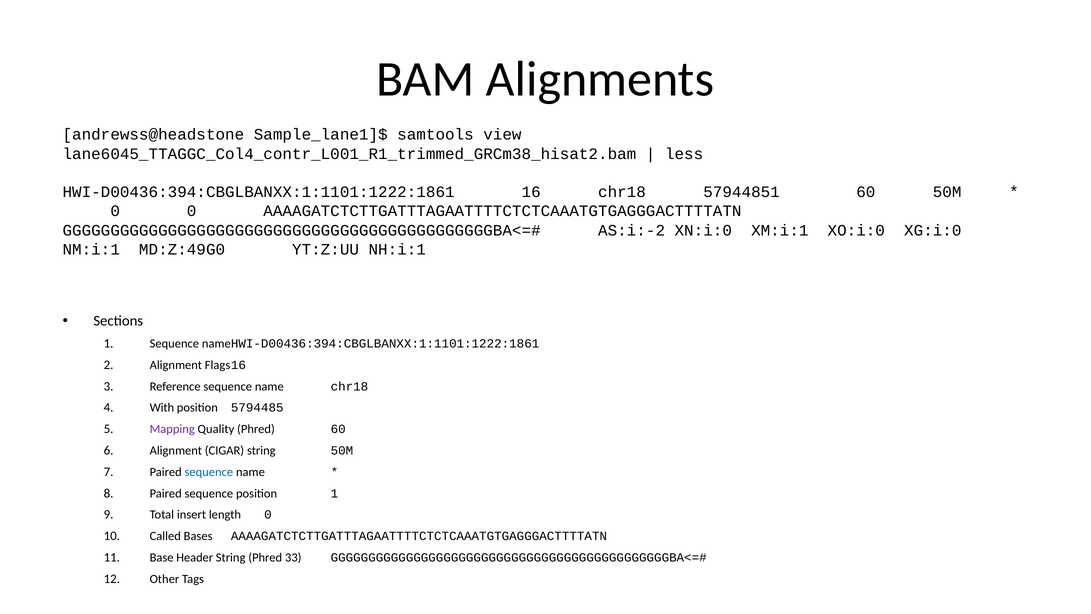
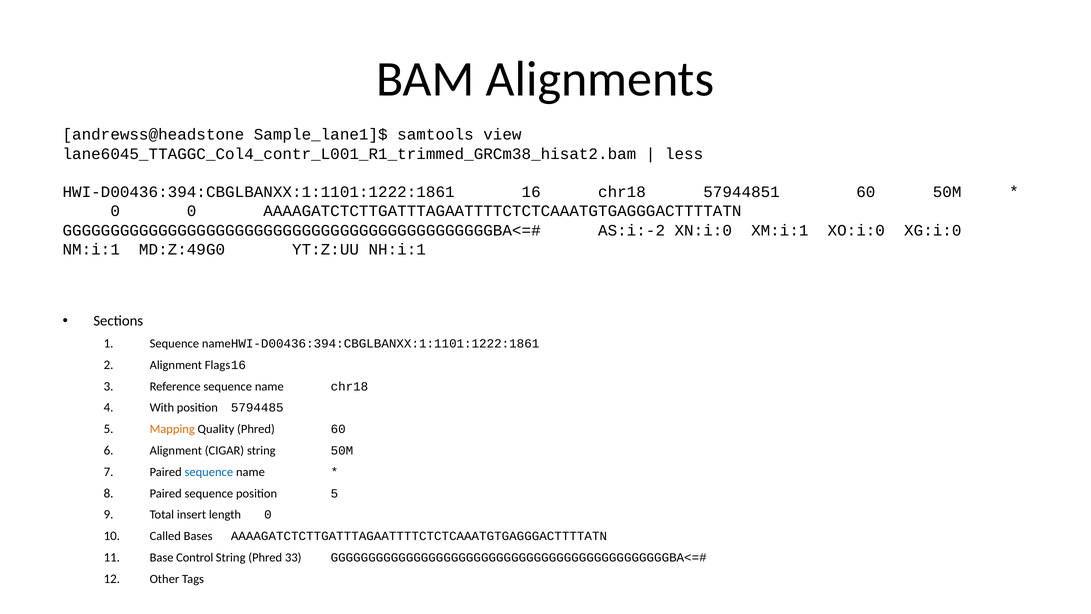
Mapping colour: purple -> orange (172, 429)
position 1: 1 -> 5 (334, 493)
Header: Header -> Control (195, 557)
